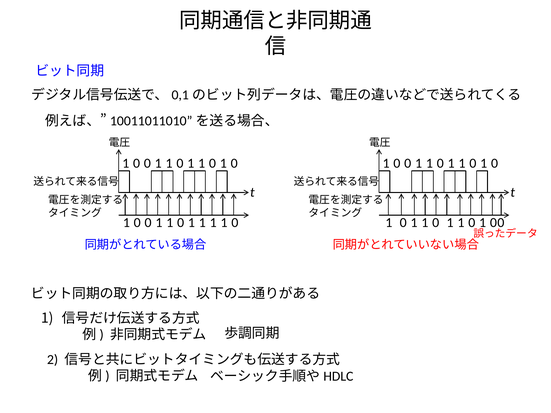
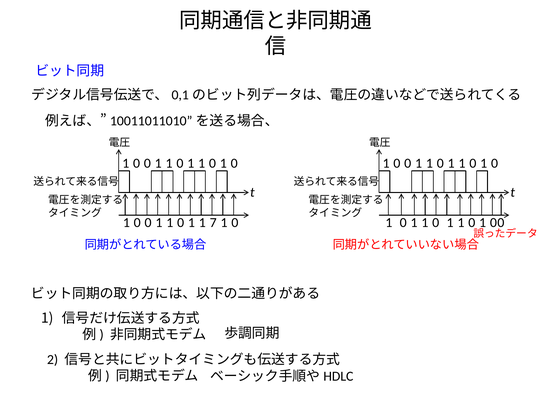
0 1 1 1: 1 -> 7 (213, 223)
